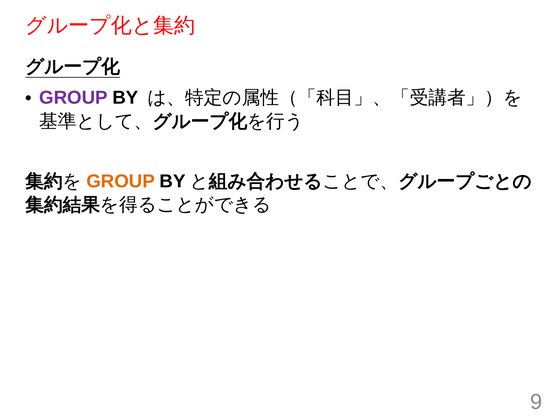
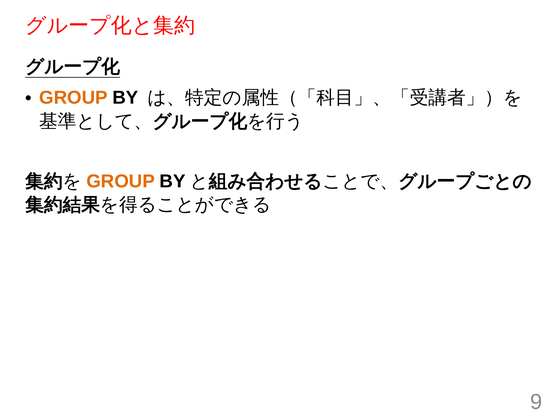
GROUP colour: purple -> orange (74, 98)
